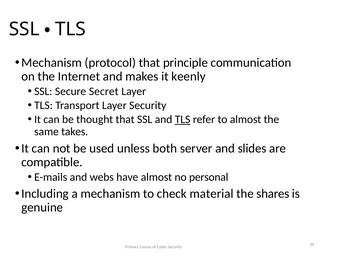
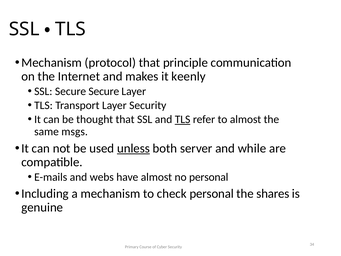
Secure Secret: Secret -> Secure (104, 91)
takes: takes -> msgs (75, 132)
unless underline: none -> present (133, 148)
slides: slides -> while (252, 148)
check material: material -> personal (212, 193)
